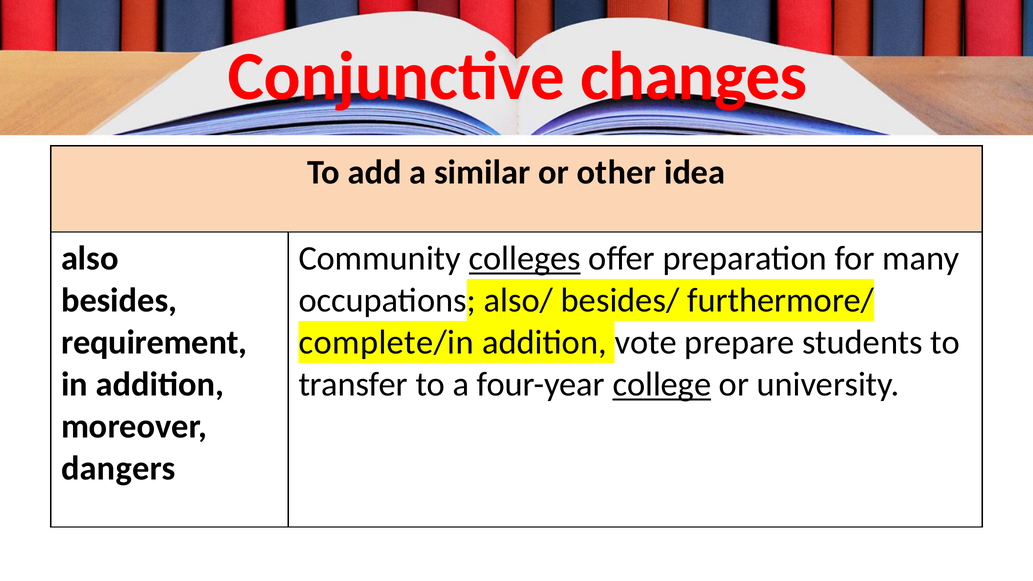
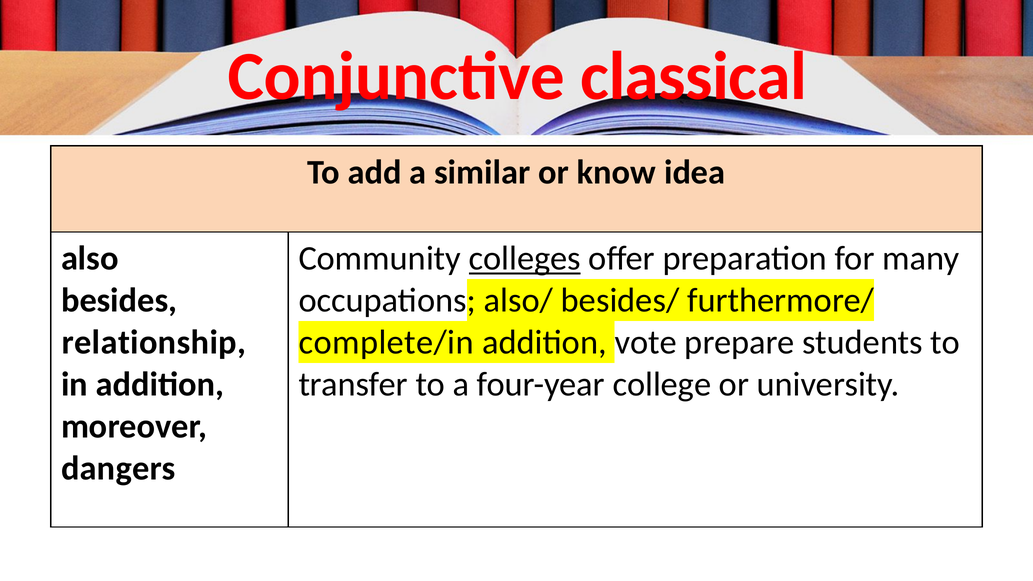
changes: changes -> classical (694, 77)
other: other -> know (616, 172)
requirement: requirement -> relationship (154, 343)
college underline: present -> none (662, 385)
